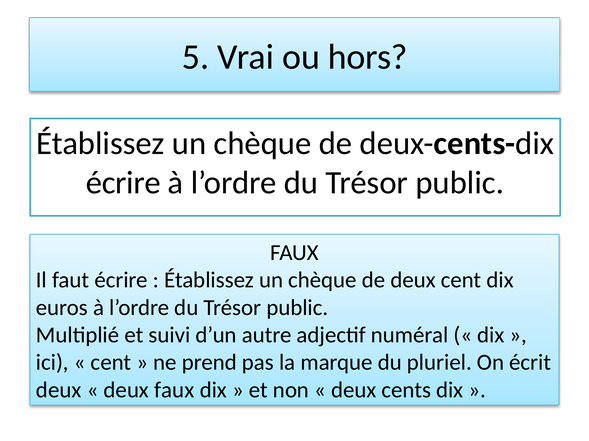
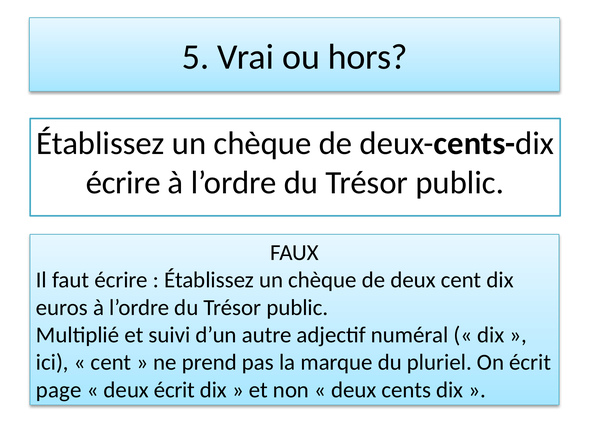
deux: deux -> page (59, 391)
deux faux: faux -> écrit (174, 391)
